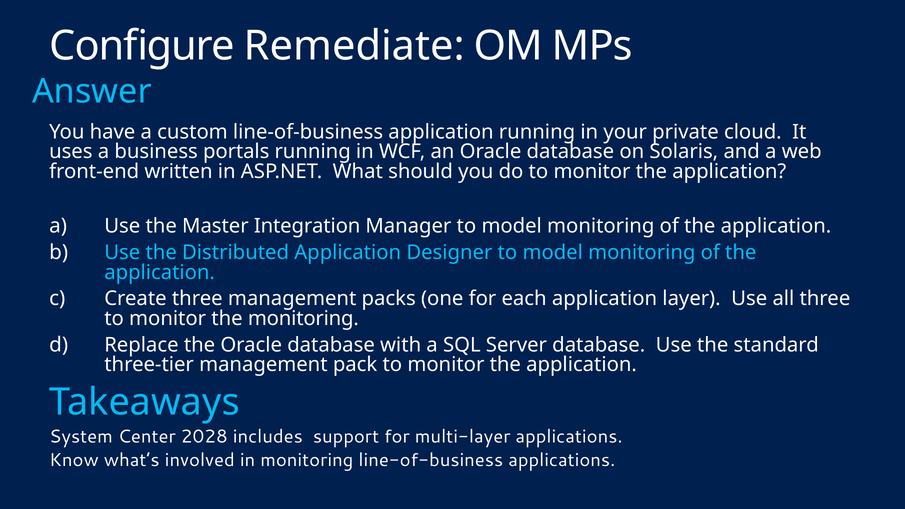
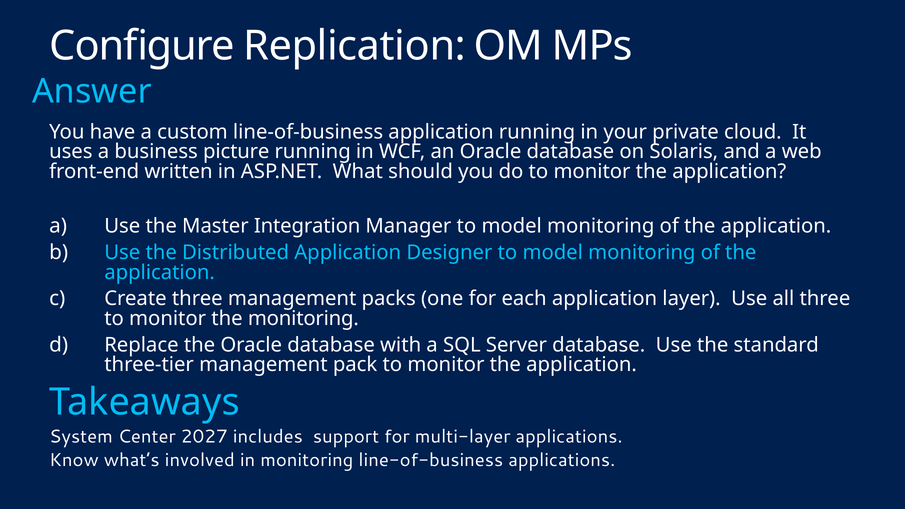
Remediate: Remediate -> Replication (355, 46)
portals: portals -> picture (236, 152)
2028: 2028 -> 2027 (204, 437)
